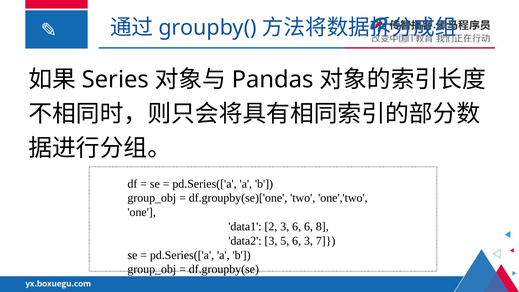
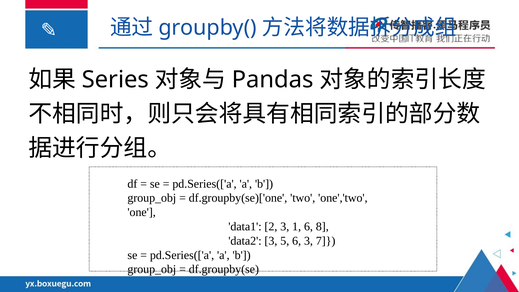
3 6: 6 -> 1 (297, 227)
